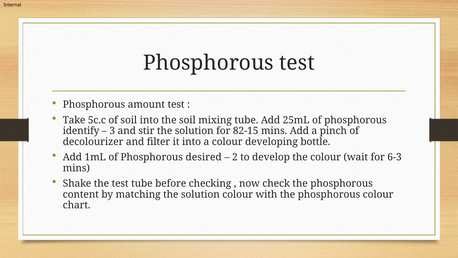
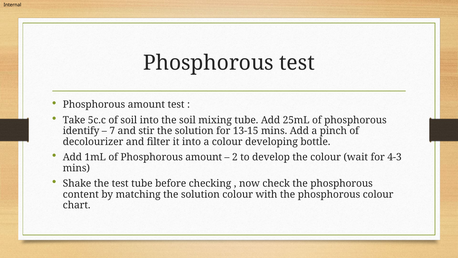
3: 3 -> 7 (112, 131)
82-15: 82-15 -> 13-15 (246, 131)
of Phosphorous desired: desired -> amount (204, 157)
6-3: 6-3 -> 4-3 (394, 157)
